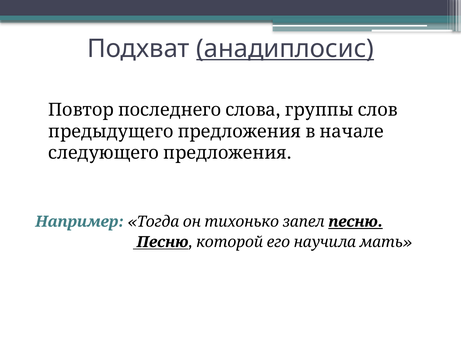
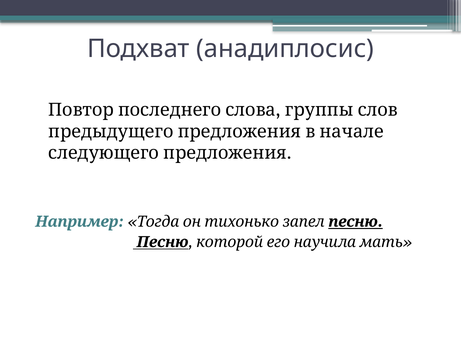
анадиплосис underline: present -> none (285, 49)
